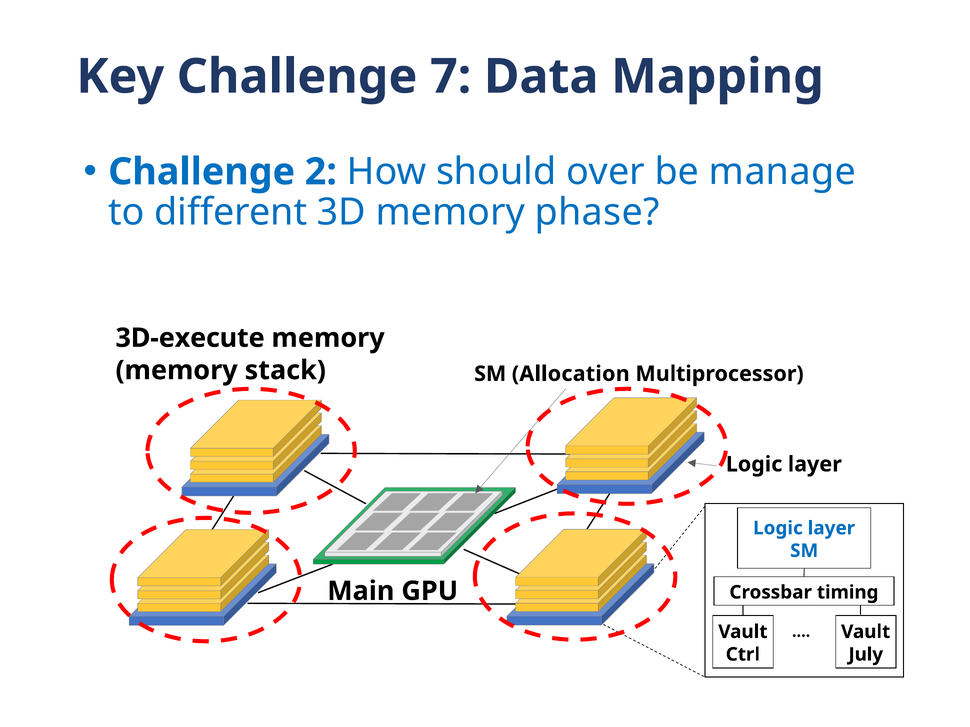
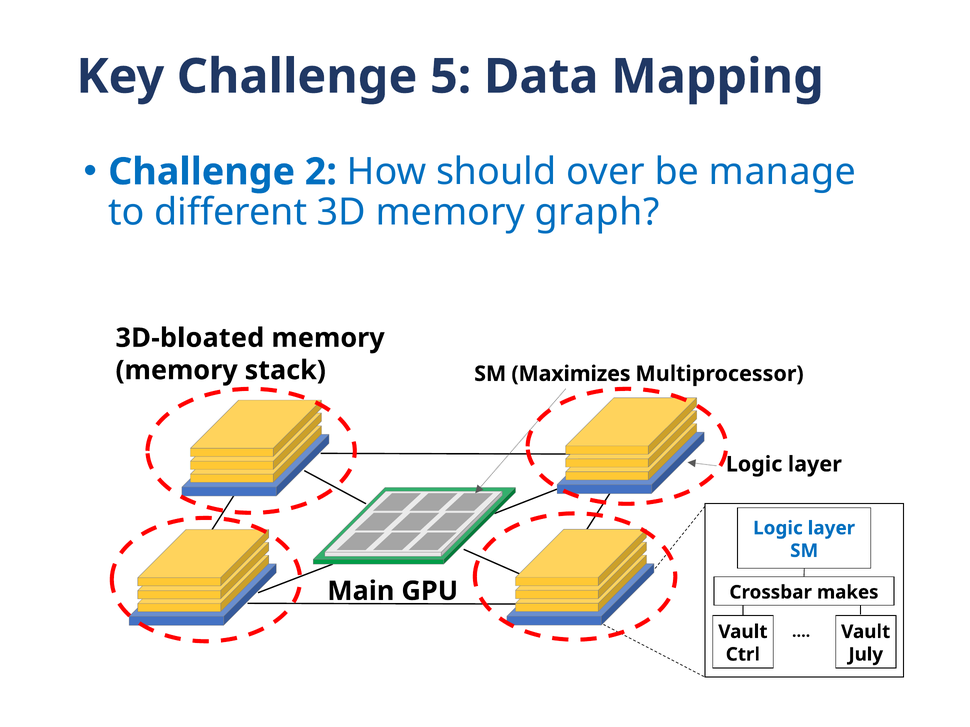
7: 7 -> 5 (451, 77)
phase: phase -> graph (597, 213)
3D-execute: 3D-execute -> 3D-bloated (190, 338)
Allocation: Allocation -> Maximizes (571, 374)
timing: timing -> makes (848, 593)
